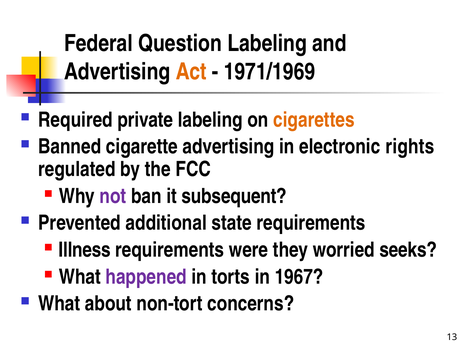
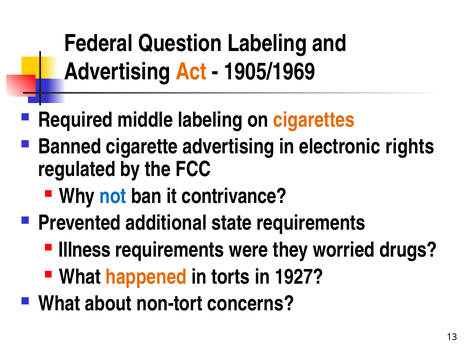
1971/1969: 1971/1969 -> 1905/1969 (270, 72)
private: private -> middle (145, 120)
not colour: purple -> blue (113, 196)
subsequent: subsequent -> contrivance (234, 196)
seeks: seeks -> drugs (408, 250)
happened colour: purple -> orange (146, 277)
1967: 1967 -> 1927 (299, 277)
